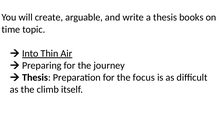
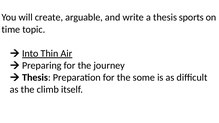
books: books -> sports (191, 17)
focus: focus -> some (144, 78)
